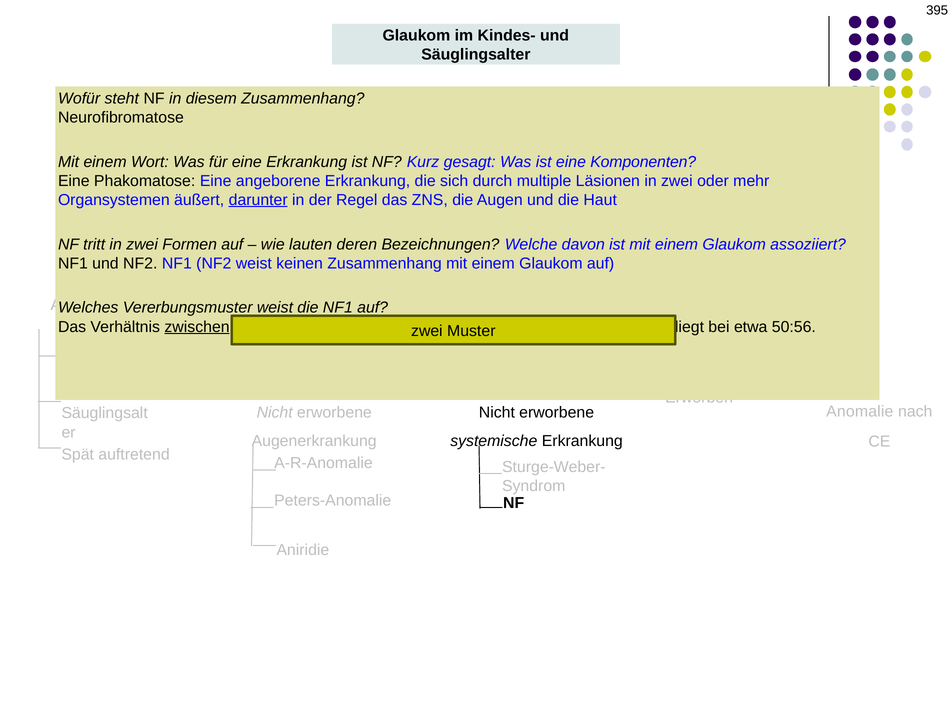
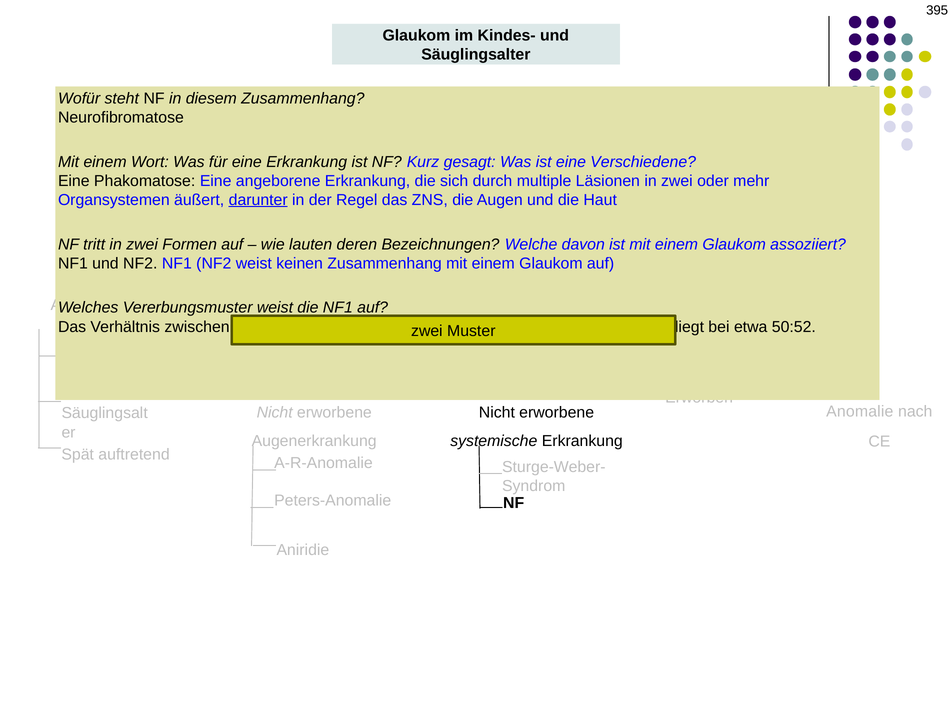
Komponenten: Komponenten -> Verschiedene (643, 162)
zwischen underline: present -> none (197, 327)
50:56: 50:56 -> 50:52 (794, 327)
